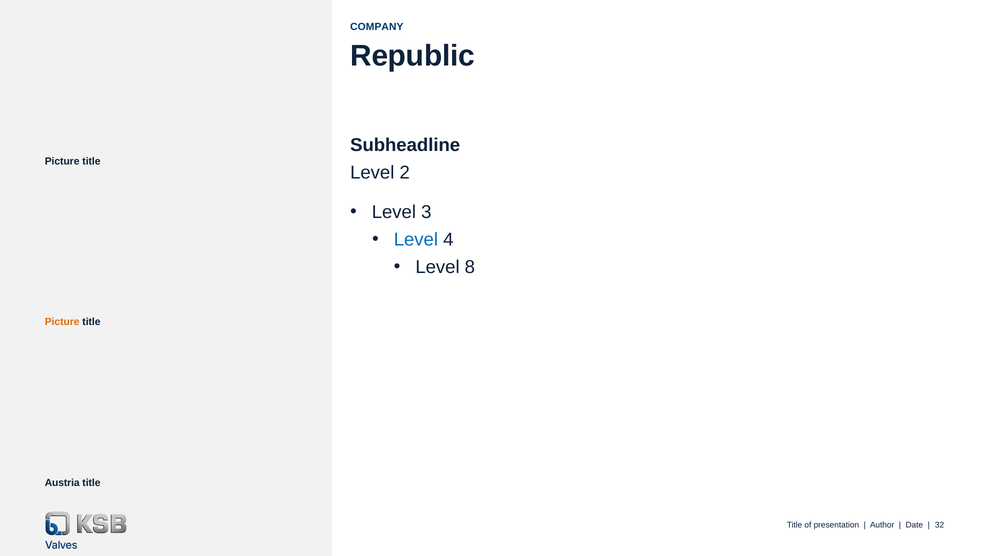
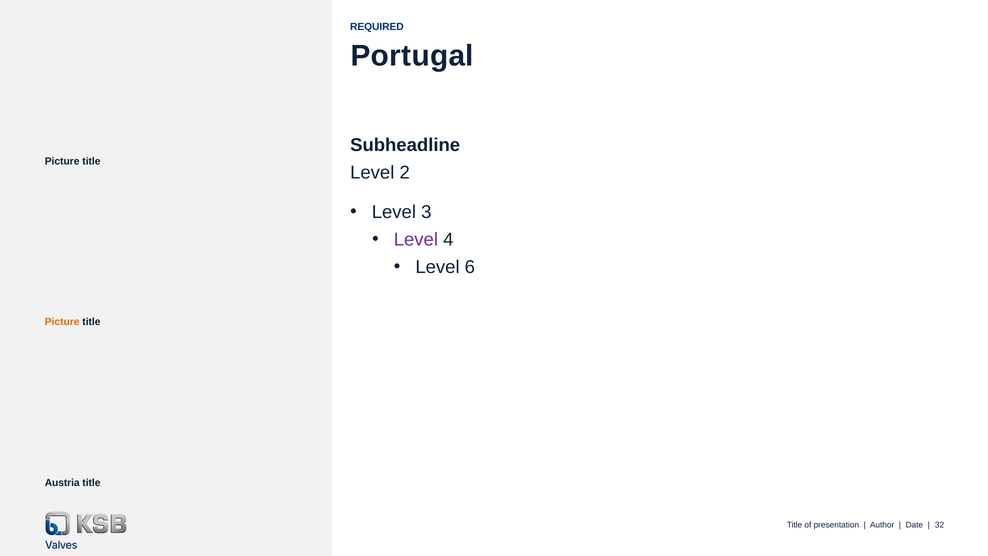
COMPANY: COMPANY -> REQUIRED (377, 27)
Republic: Republic -> Portugal (412, 56)
Level colour: blue -> purple (416, 239)
8: 8 -> 6 (470, 267)
